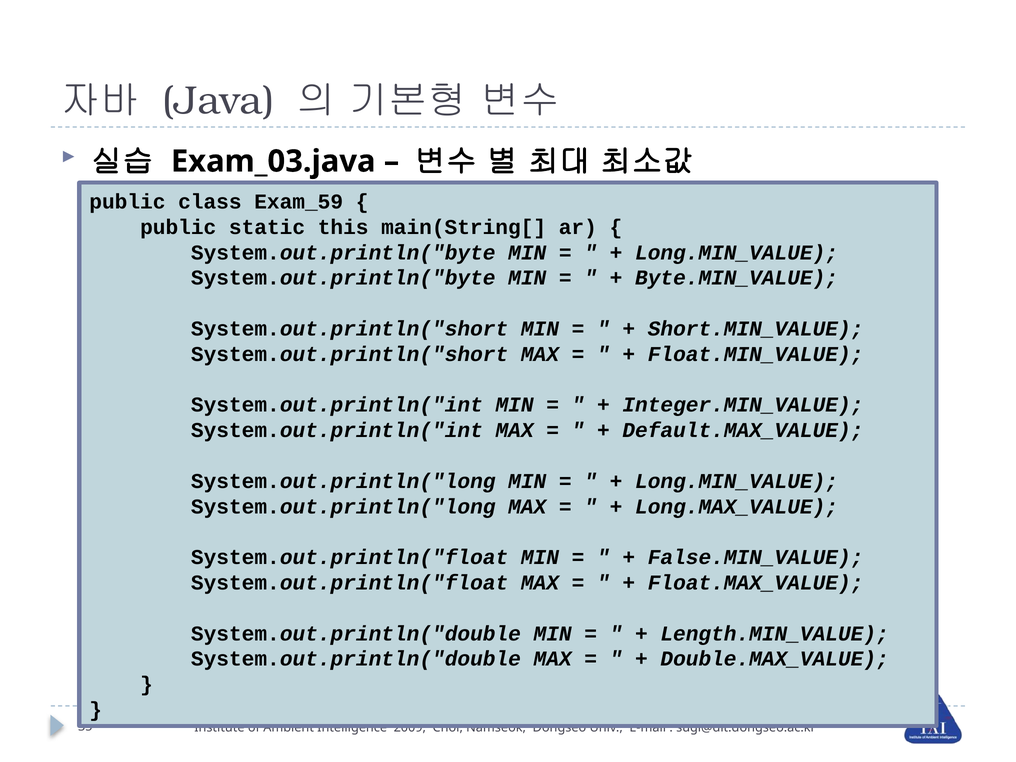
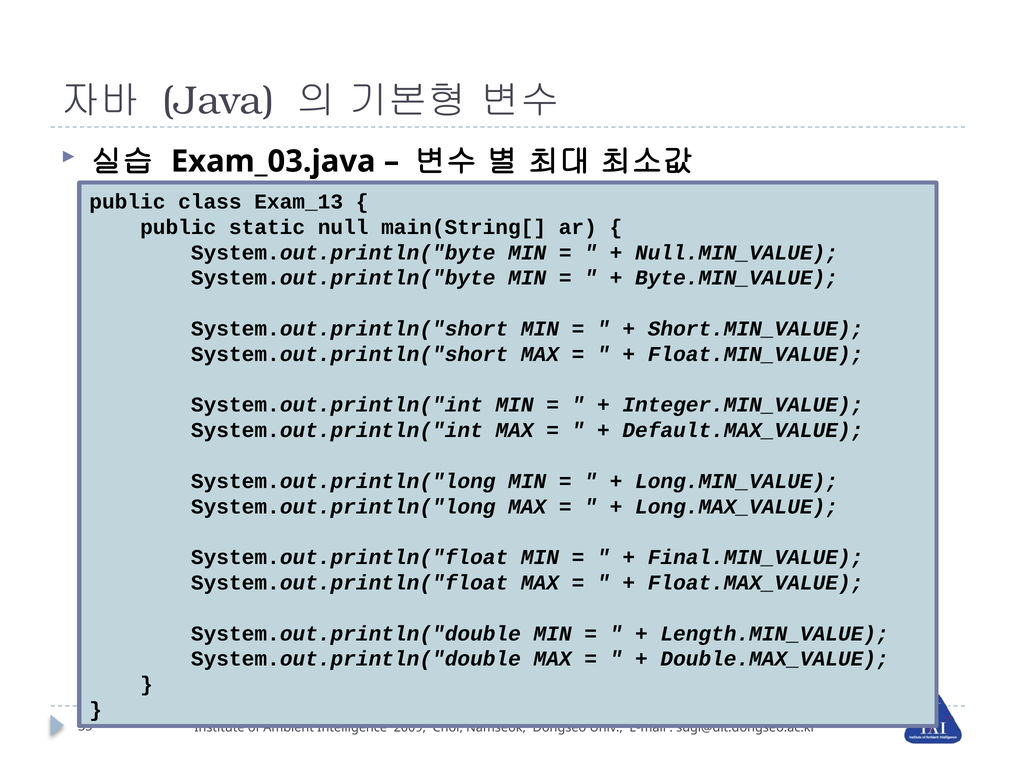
Exam_59: Exam_59 -> Exam_13 (299, 202)
this: this -> null (343, 227)
Long.MIN_VALUE: Long.MIN_VALUE -> Null.MIN_VALUE (737, 253)
False.MIN_VALUE: False.MIN_VALUE -> Final.MIN_VALUE (756, 557)
